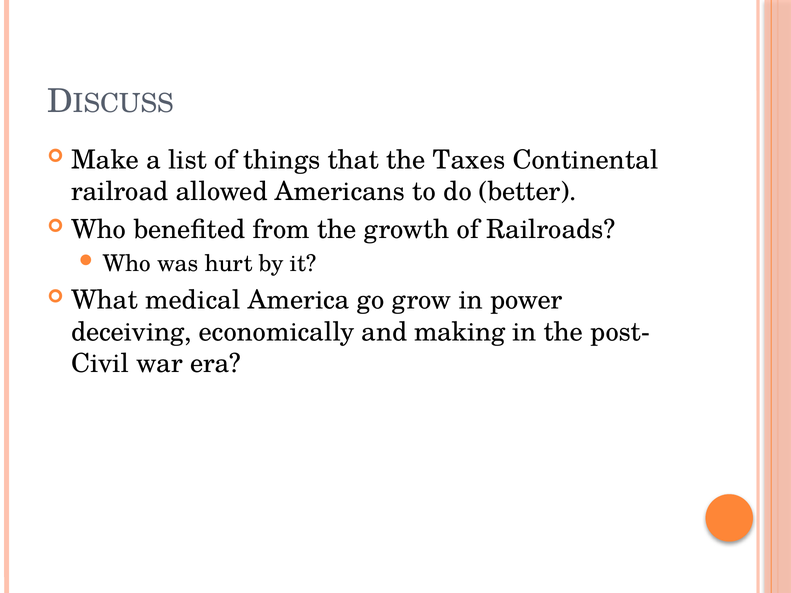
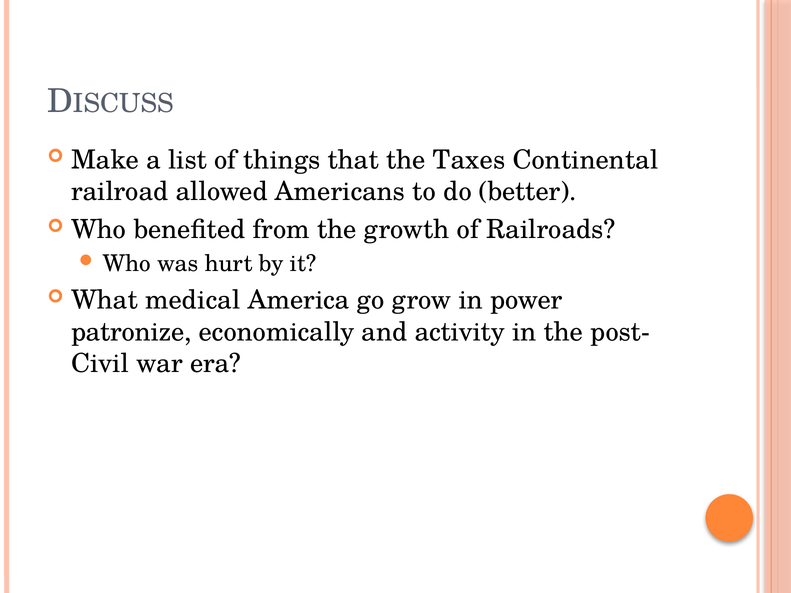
deceiving: deceiving -> patronize (131, 332)
making: making -> activity (460, 332)
